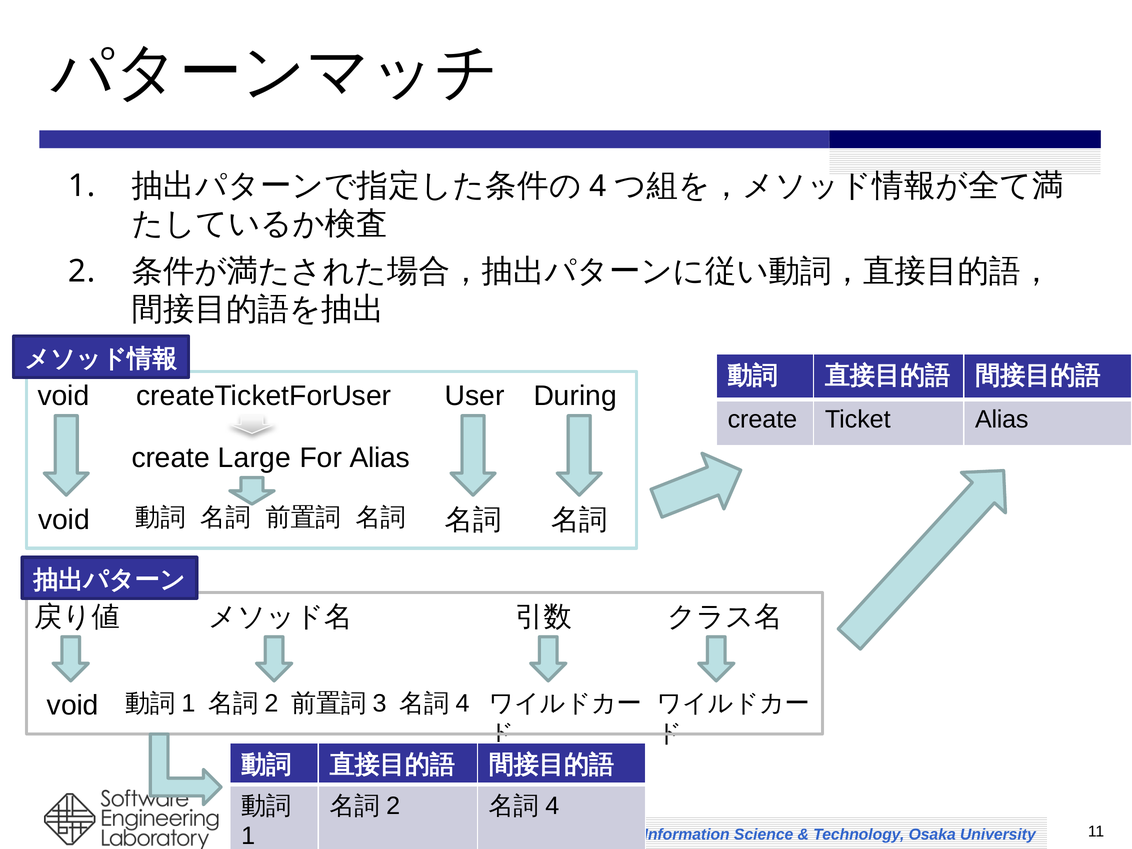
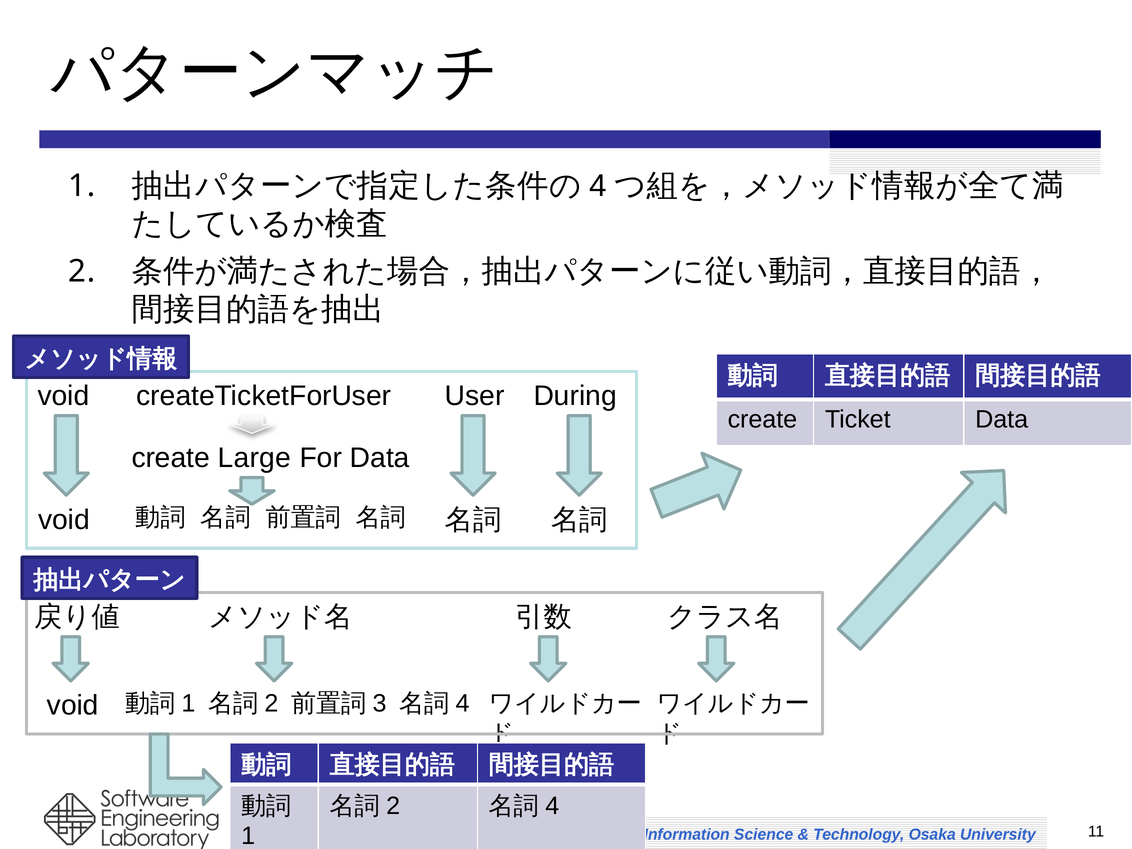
Ticket Alias: Alias -> Data (1002, 420)
For Alias: Alias -> Data (380, 458)
